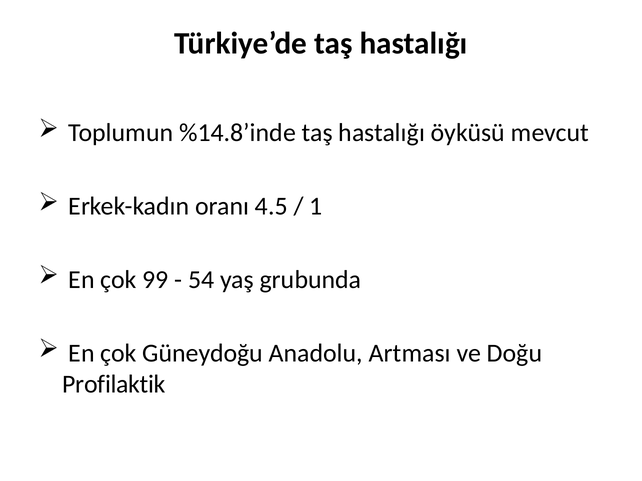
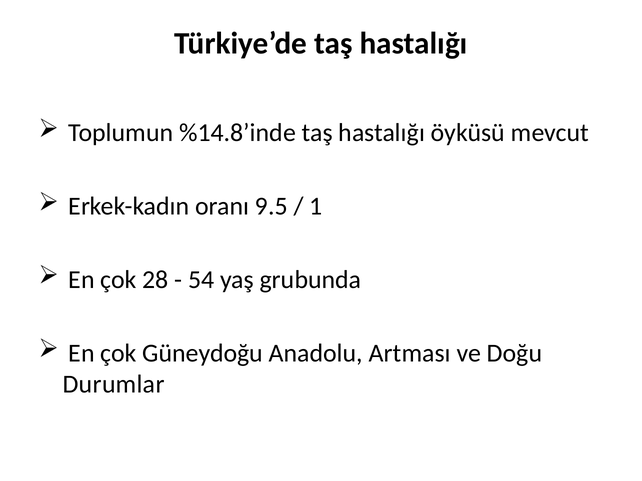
4.5: 4.5 -> 9.5 (271, 206)
99: 99 -> 28 (155, 280)
Profilaktik: Profilaktik -> Durumlar (114, 384)
